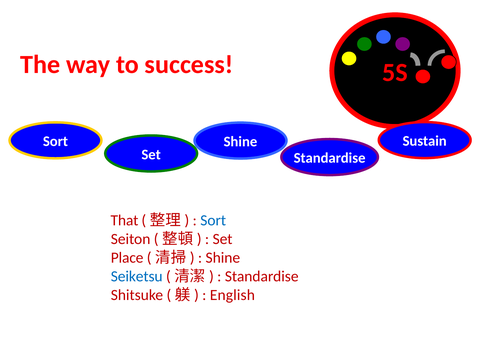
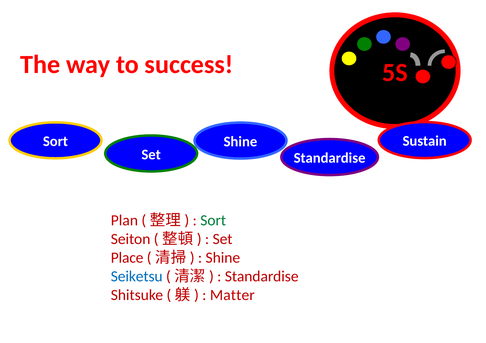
That: That -> Plan (124, 220)
Sort colour: blue -> green (213, 220)
English: English -> Matter (232, 294)
